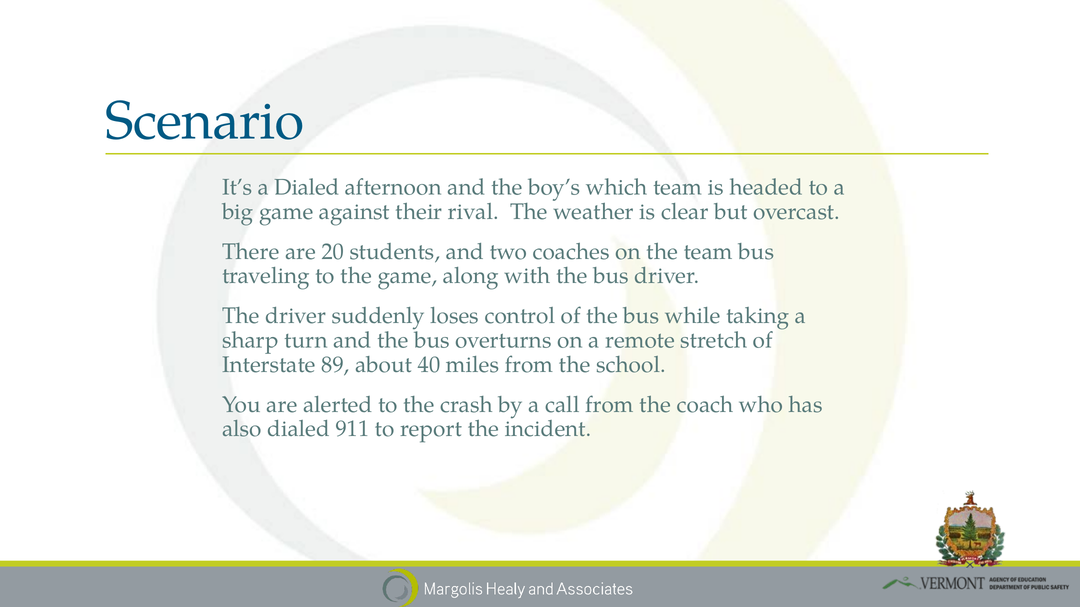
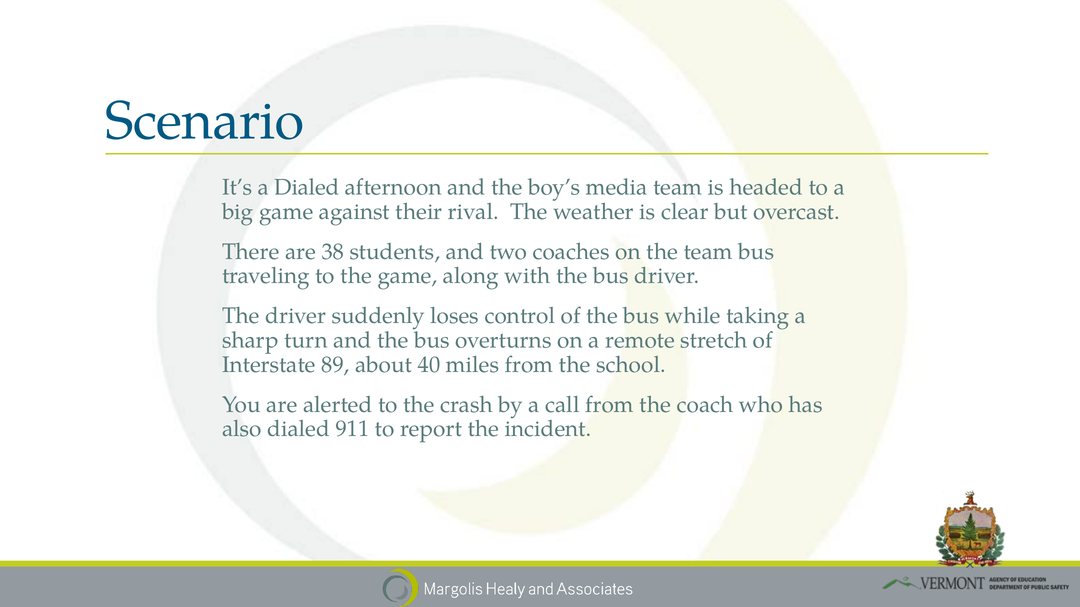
which: which -> media (617, 188)
20: 20 -> 38 (333, 252)
